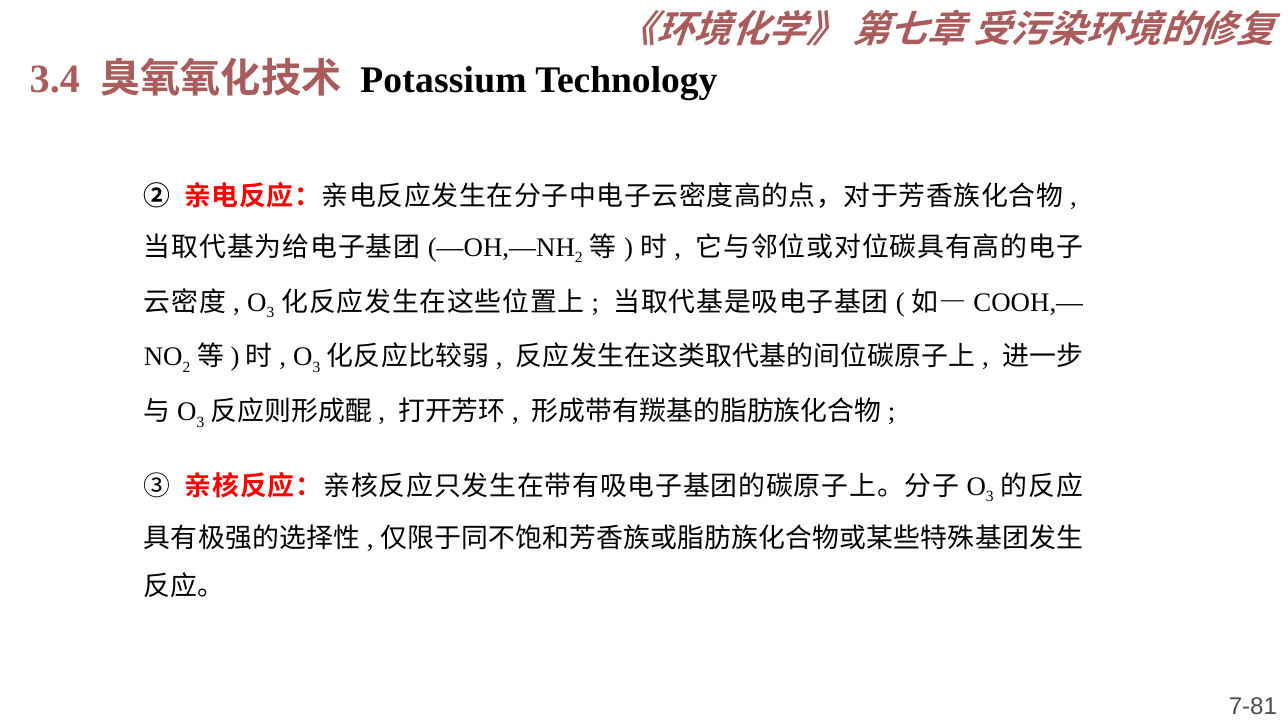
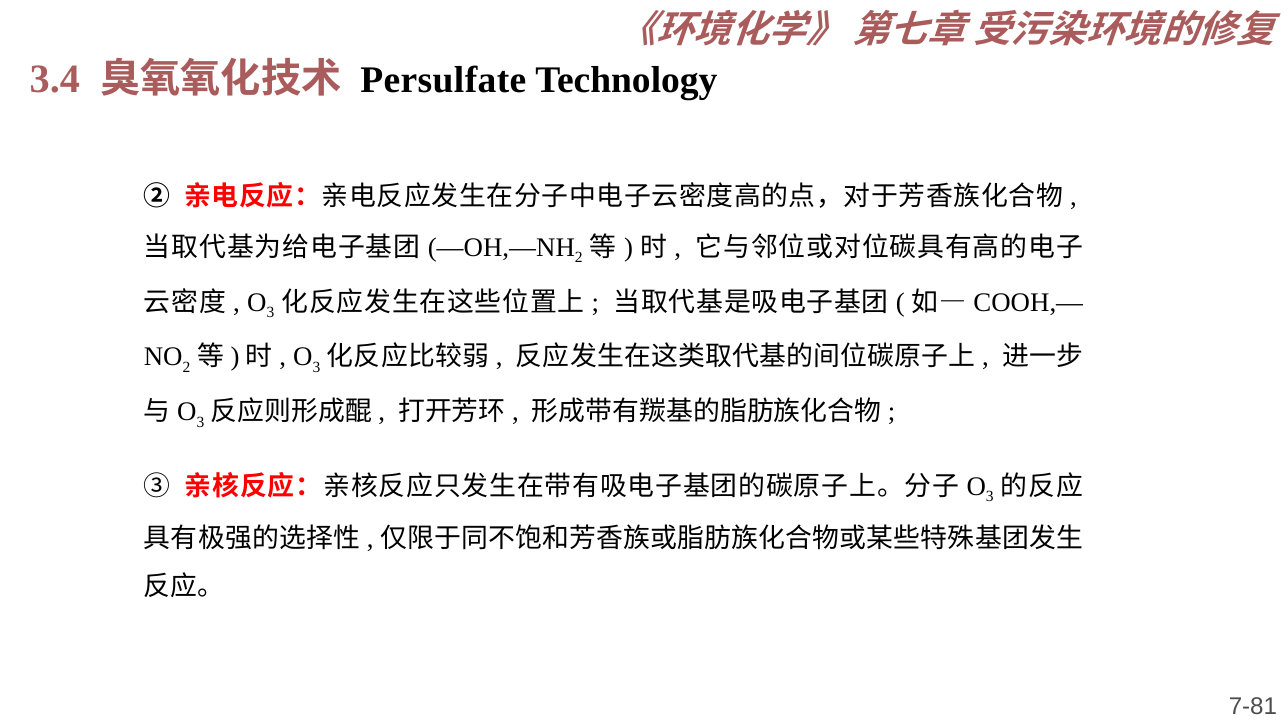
Potassium: Potassium -> Persulfate (443, 80)
